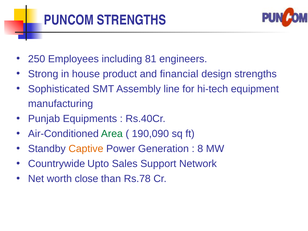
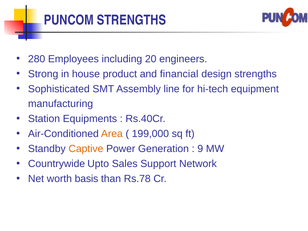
250: 250 -> 280 (37, 59)
81: 81 -> 20 (151, 59)
Punjab: Punjab -> Station (44, 119)
Area colour: green -> orange (112, 134)
190,090: 190,090 -> 199,000 (150, 134)
8: 8 -> 9 (200, 149)
close: close -> basis (87, 179)
